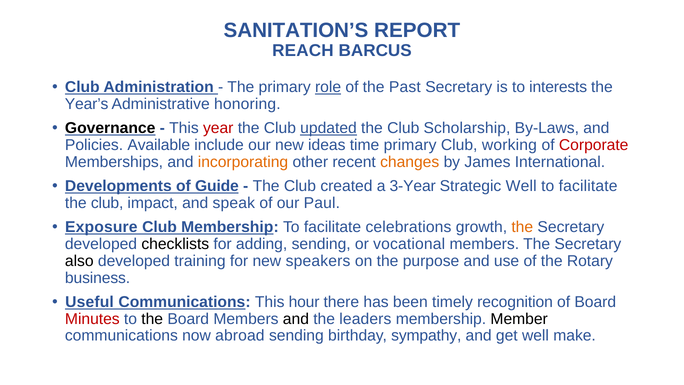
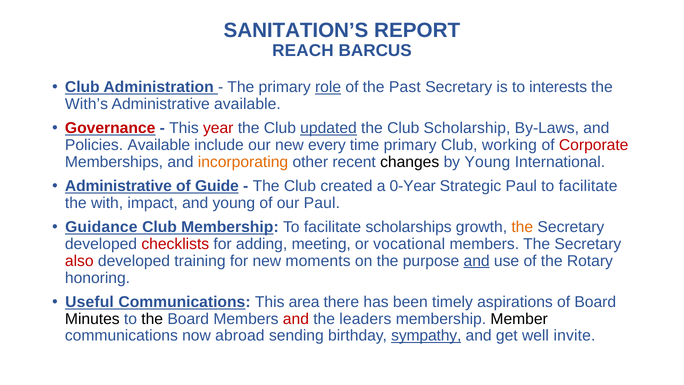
Year’s: Year’s -> With’s (86, 104)
Administrative honoring: honoring -> available (247, 104)
Governance colour: black -> red (110, 128)
ideas: ideas -> every (327, 145)
changes colour: orange -> black (410, 162)
by James: James -> Young (487, 162)
Developments: Developments -> Administrative (118, 186)
3-Year: 3-Year -> 0-Year (413, 186)
Strategic Well: Well -> Paul (521, 186)
club: club -> with (107, 203)
and speak: speak -> young (234, 203)
Exposure: Exposure -> Guidance (101, 227)
celebrations: celebrations -> scholarships (409, 227)
checklists colour: black -> red (175, 244)
adding sending: sending -> meeting (321, 244)
also colour: black -> red (79, 261)
speakers: speakers -> moments (318, 261)
and underline: none -> present (477, 261)
business: business -> honoring (98, 278)
hour: hour -> area (304, 302)
recognition: recognition -> aspirations (515, 302)
Minutes colour: red -> black (92, 319)
and colour: black -> red (296, 319)
sympathy underline: none -> present (426, 336)
make: make -> invite (574, 336)
